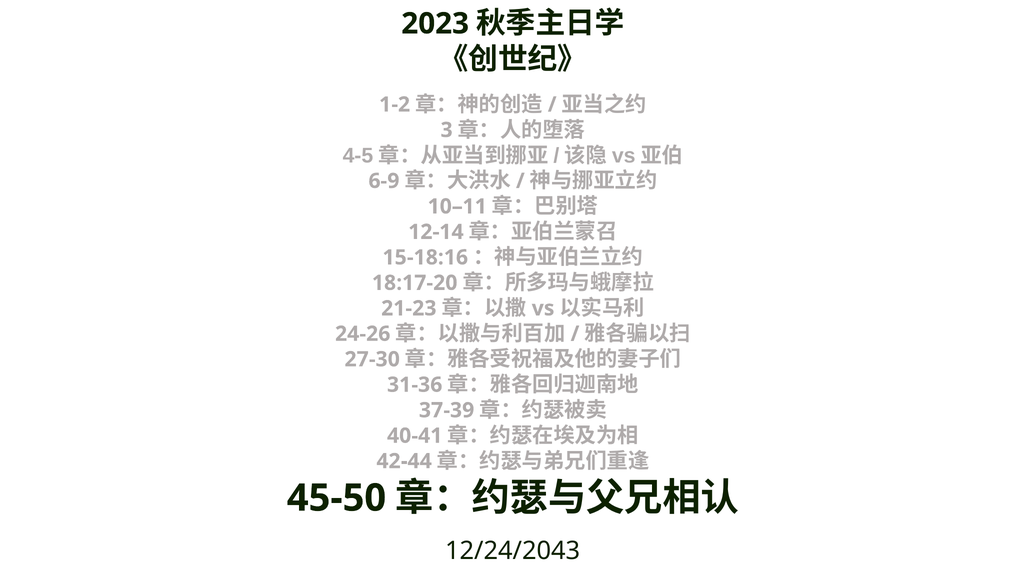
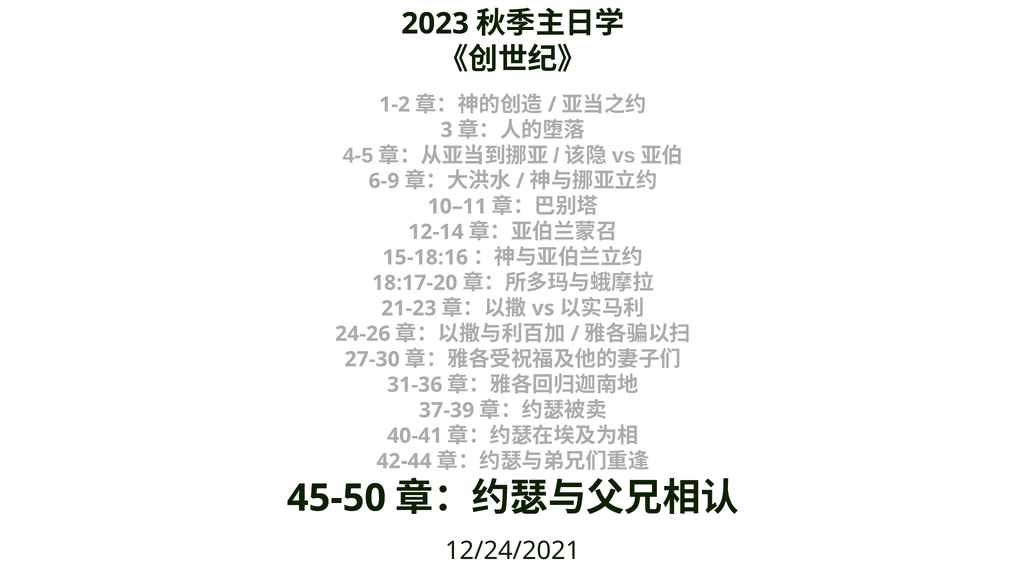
12/24/2043: 12/24/2043 -> 12/24/2021 (513, 550)
